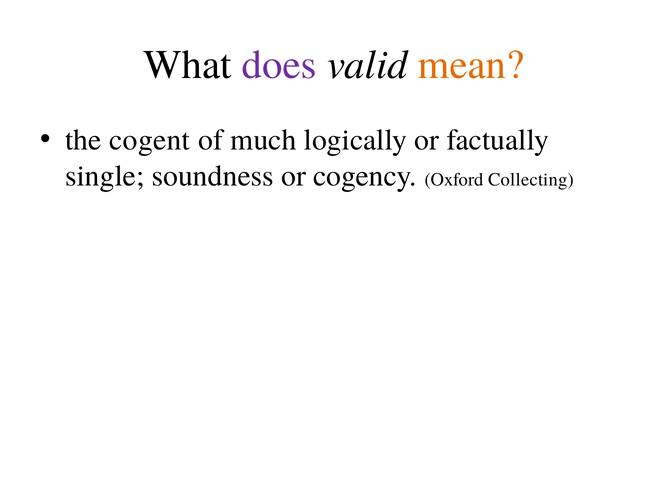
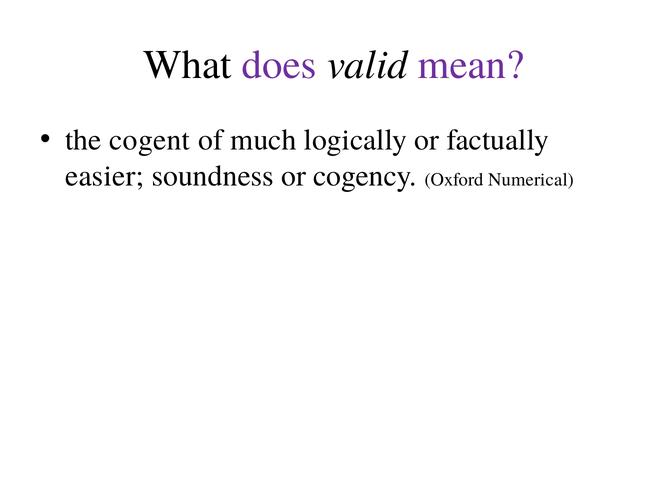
mean colour: orange -> purple (471, 65)
single: single -> easier (105, 176)
Collecting: Collecting -> Numerical (531, 179)
